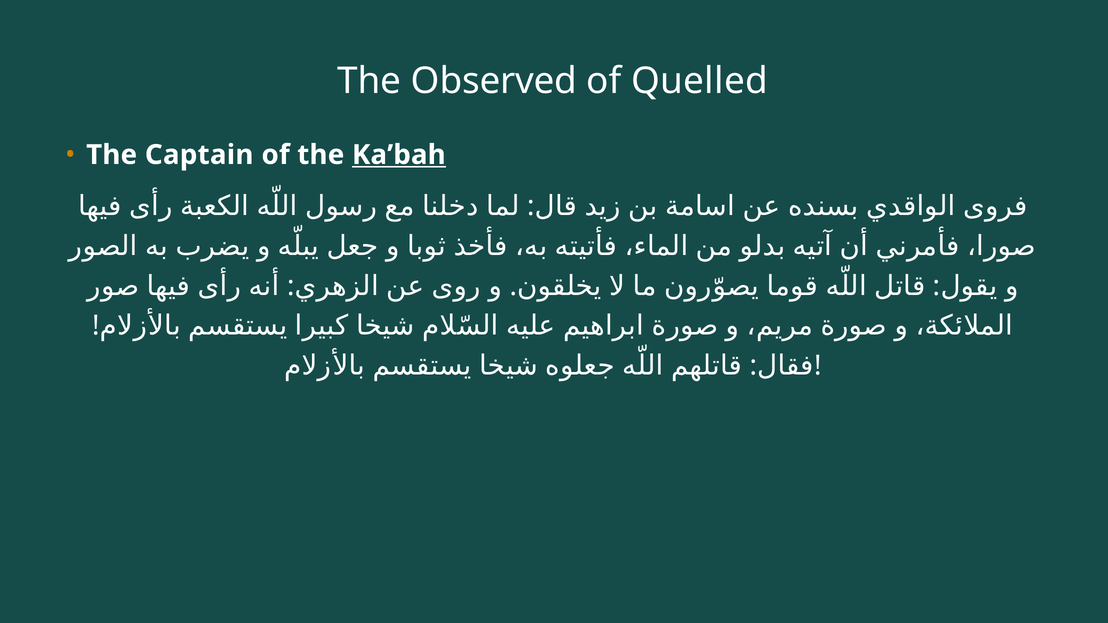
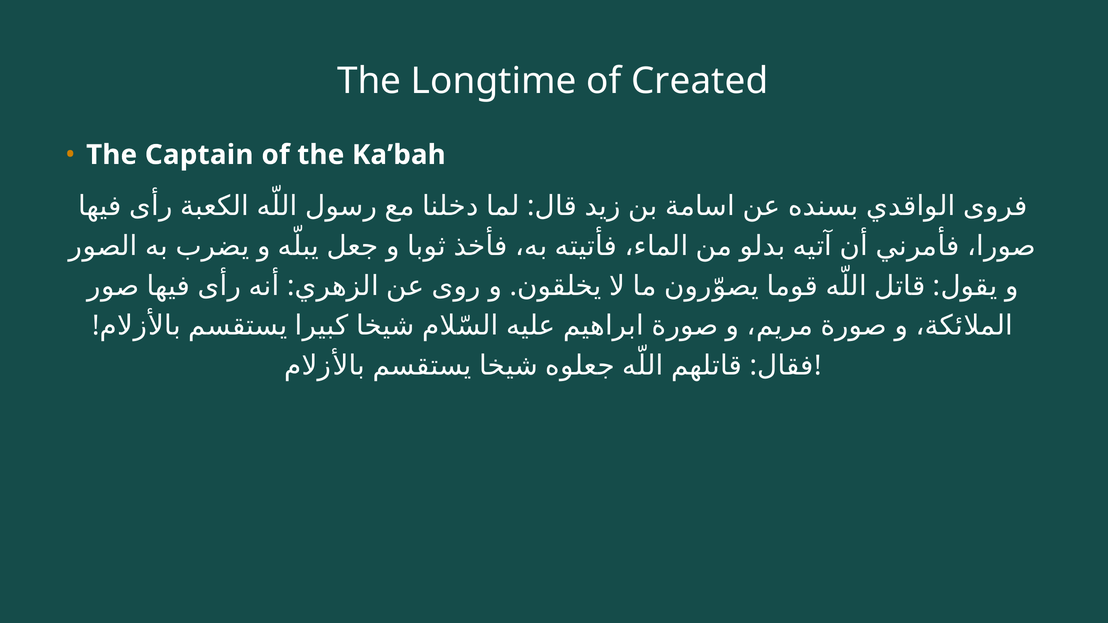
Observed: Observed -> Longtime (494, 81)
Quelled: Quelled -> Created (700, 81)
Ka’bah underline: present -> none (399, 155)
